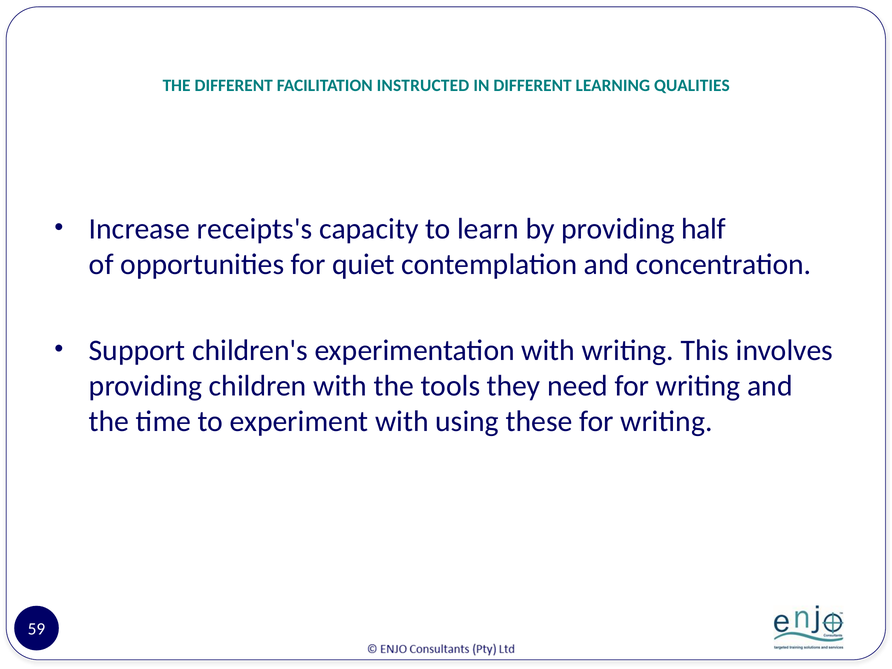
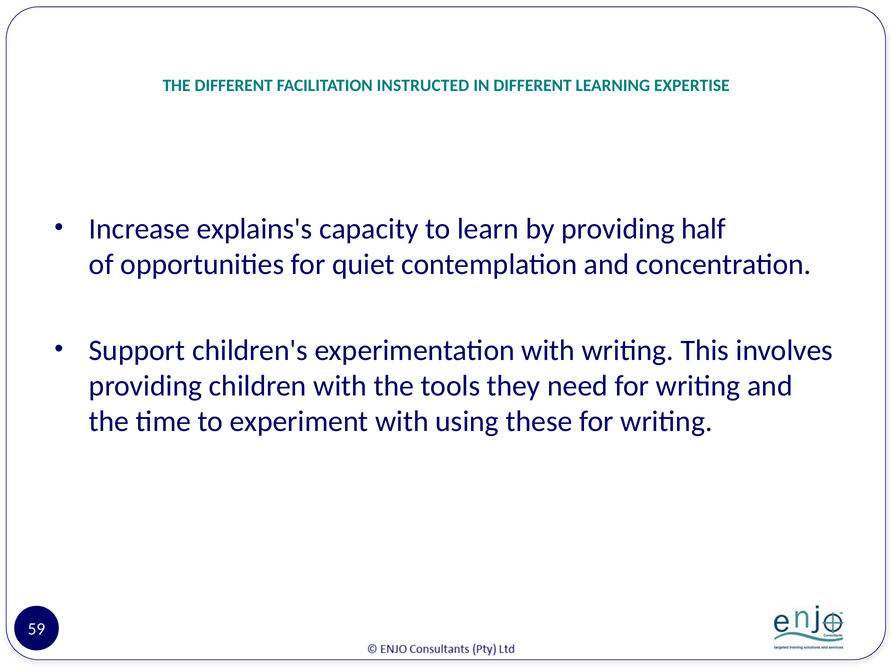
QUALITIES: QUALITIES -> EXPERTISE (692, 85)
receipts's: receipts's -> explains's (255, 229)
